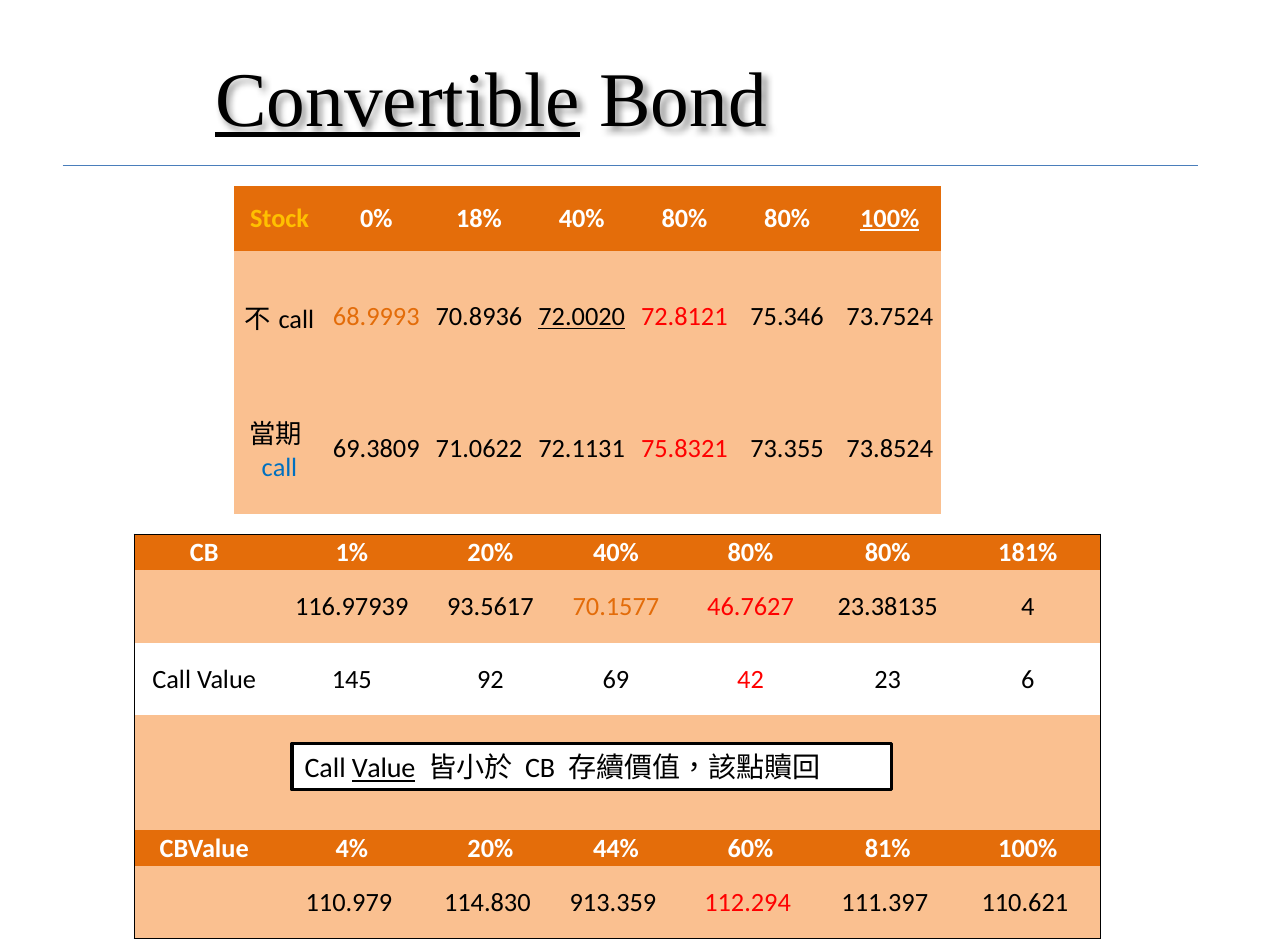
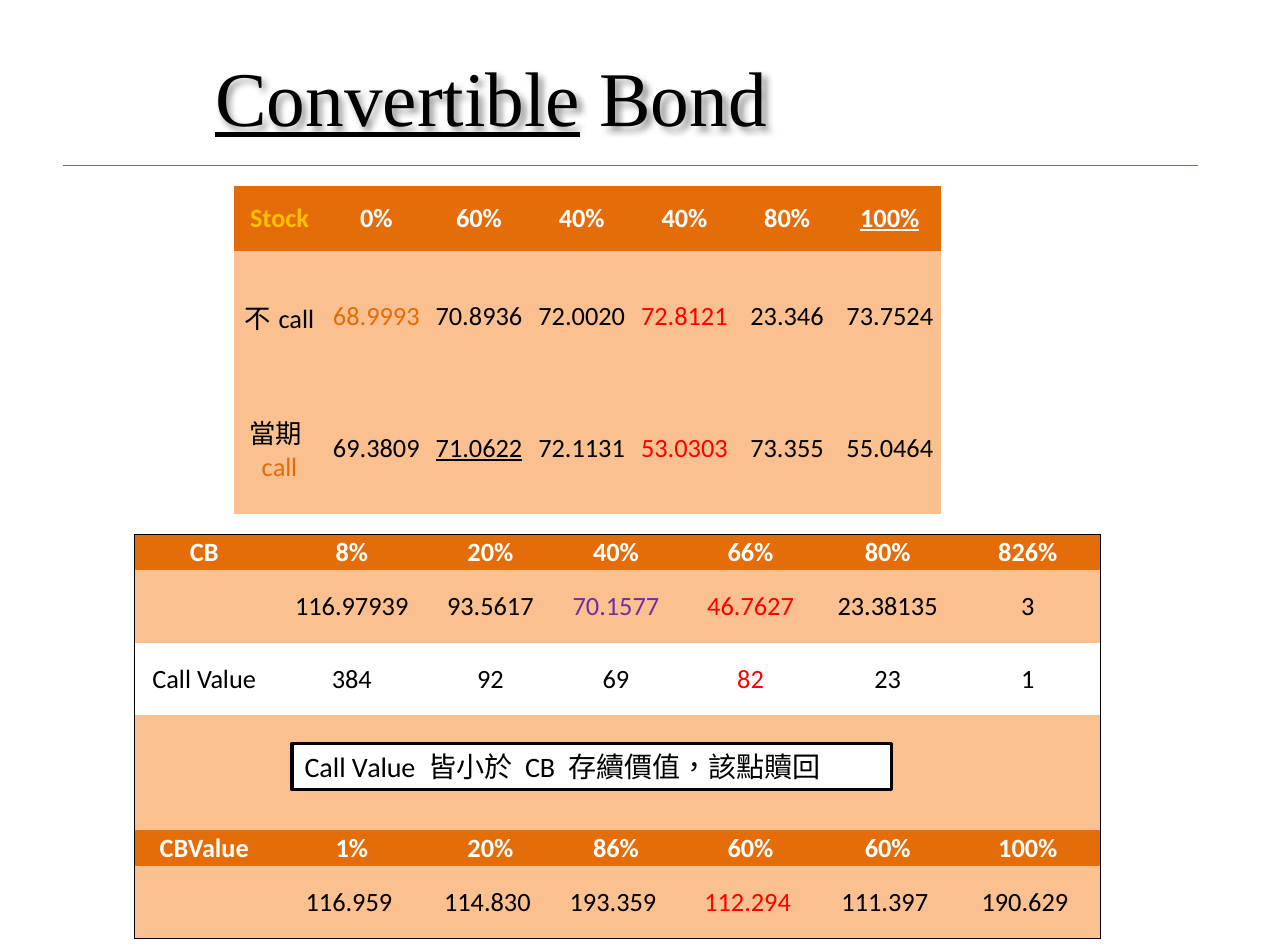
0% 18%: 18% -> 60% (479, 219)
80%: 80% -> 40% (684, 219)
72.0020 underline: present -> none (582, 317)
75.346: 75.346 -> 23.346 (787, 317)
71.0622 underline: none -> present (479, 449)
75.8321: 75.8321 -> 53.0303 (684, 449)
73.8524: 73.8524 -> 55.0464 (890, 449)
call colour: blue -> orange (279, 468)
1%: 1% -> 8% (352, 552)
20% 40% 80%: 80% -> 66% (751, 552)
181%: 181% -> 826% (1028, 552)
70.1577 colour: orange -> purple (616, 607)
4: 4 -> 3 (1028, 607)
145: 145 -> 384 (352, 679)
42: 42 -> 82 (751, 679)
6: 6 -> 1 (1028, 679)
Value underline: present -> none (384, 768)
4%: 4% -> 1% (352, 848)
44%: 44% -> 86% (616, 848)
60% 81%: 81% -> 60% (888, 848)
110.979: 110.979 -> 116.959 (349, 902)
913.359: 913.359 -> 193.359 (613, 902)
110.621: 110.621 -> 190.629 (1025, 902)
